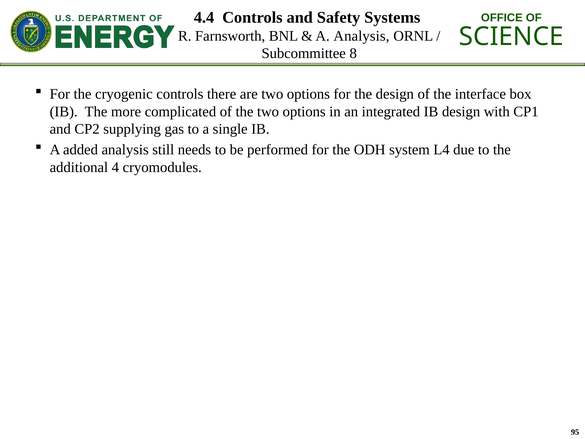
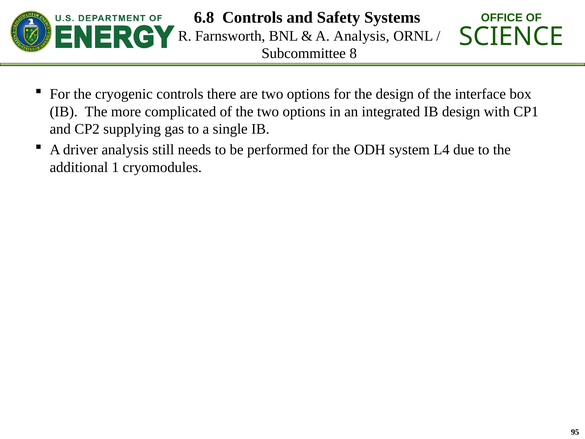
4.4: 4.4 -> 6.8 (204, 17)
added: added -> driver (81, 150)
4: 4 -> 1 (115, 167)
